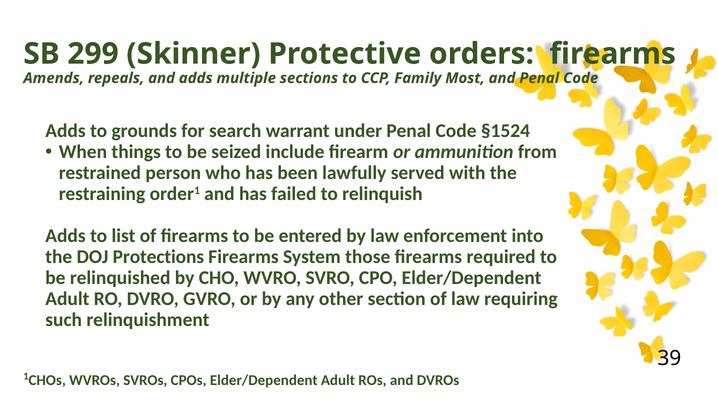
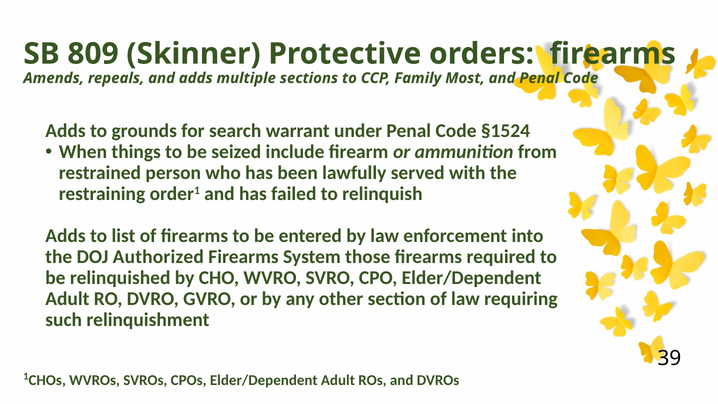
299: 299 -> 809 (93, 54)
Protections: Protections -> Authorized (158, 257)
